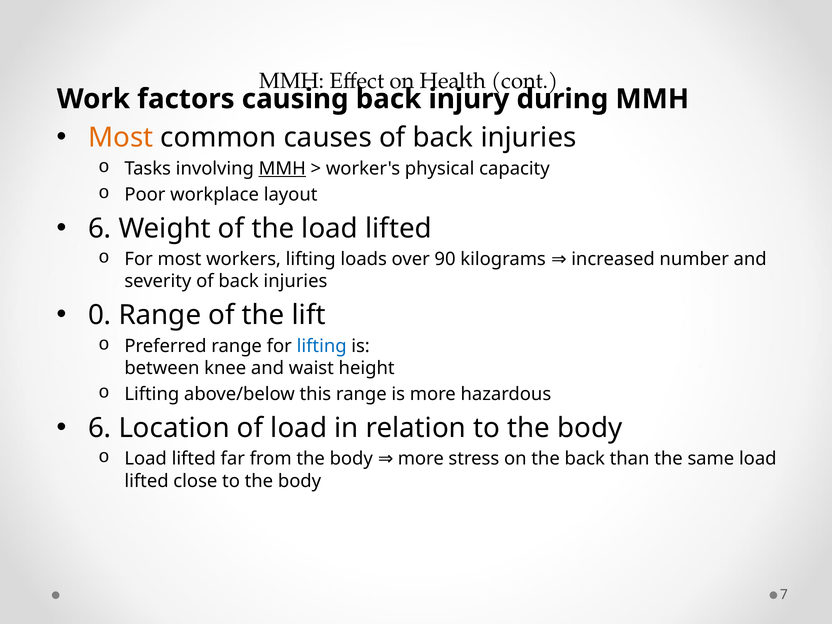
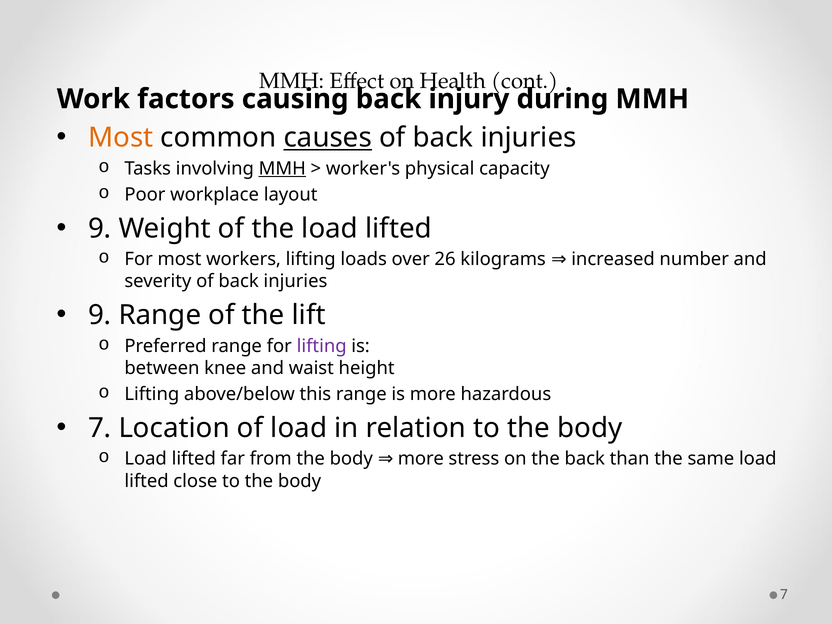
causes underline: none -> present (328, 138)
6: 6 -> 9 (100, 228)
90: 90 -> 26 (445, 259)
0: 0 -> 9 (100, 315)
lifting colour: blue -> purple (322, 346)
6: 6 -> 7 (100, 428)
